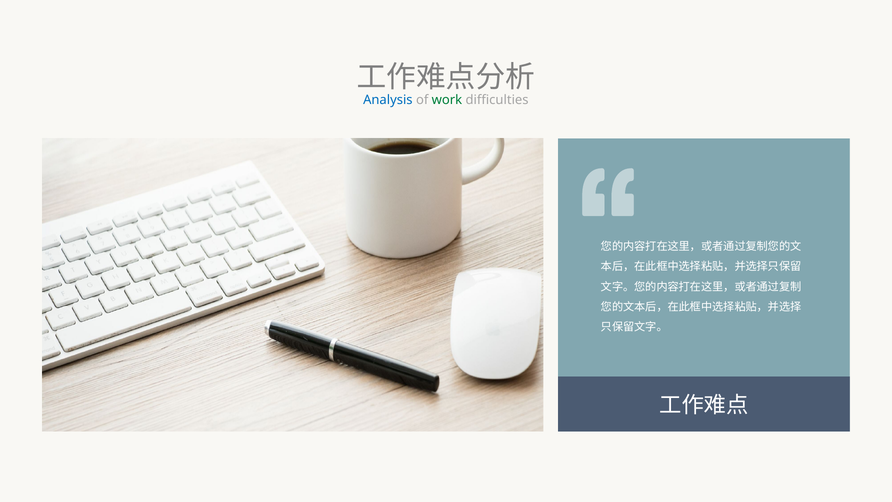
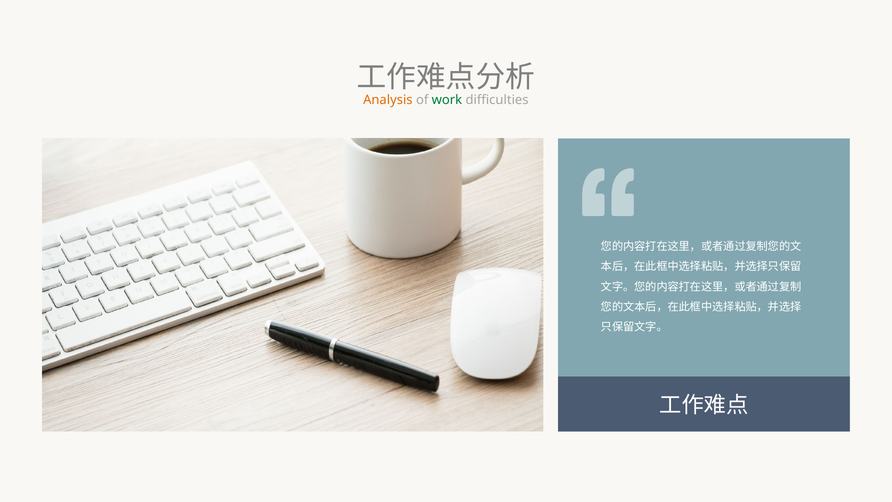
Analysis colour: blue -> orange (388, 100)
